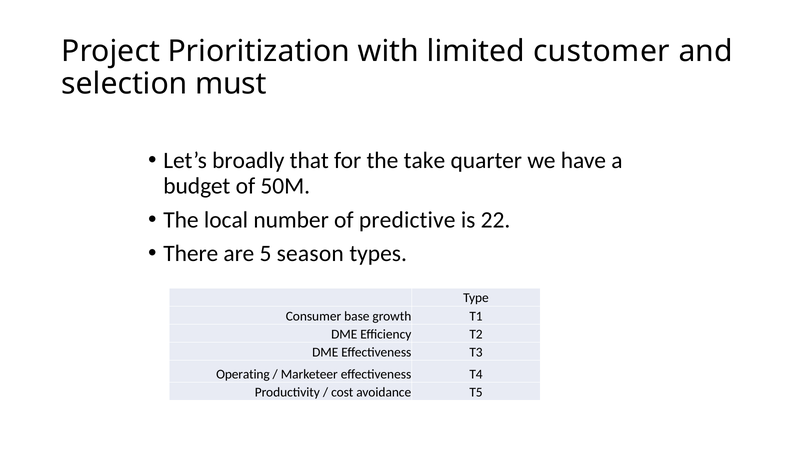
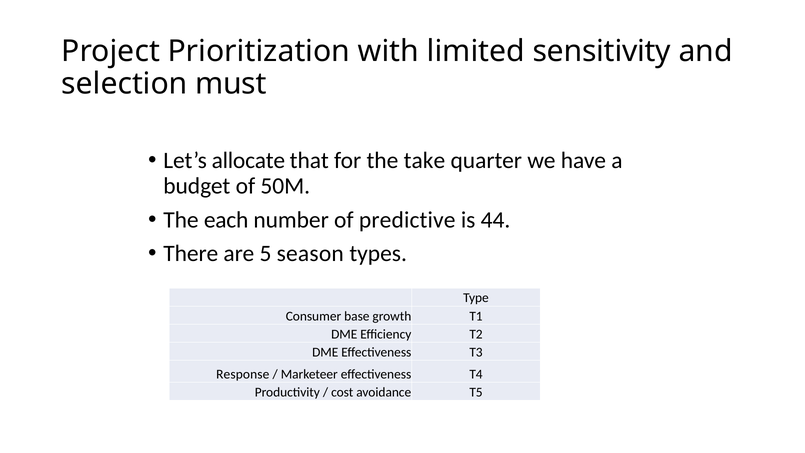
customer: customer -> sensitivity (602, 51)
broadly: broadly -> allocate (248, 161)
local: local -> each (226, 220)
22: 22 -> 44 (496, 220)
Operating: Operating -> Response (243, 374)
